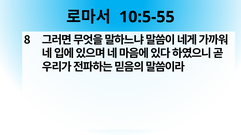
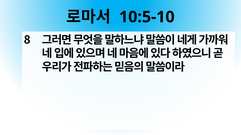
10:5-55: 10:5-55 -> 10:5-10 (147, 17)
